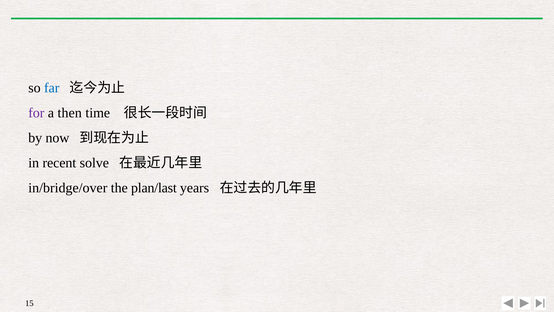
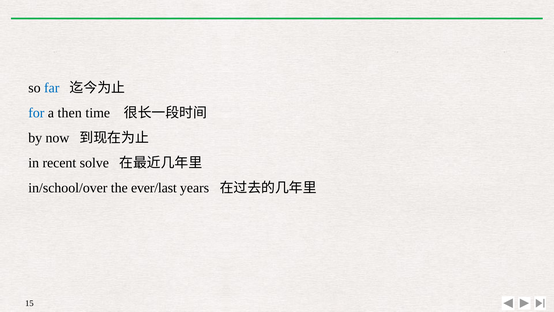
for colour: purple -> blue (36, 113)
in/bridge/over: in/bridge/over -> in/school/over (68, 188)
plan/last: plan/last -> ever/last (154, 188)
